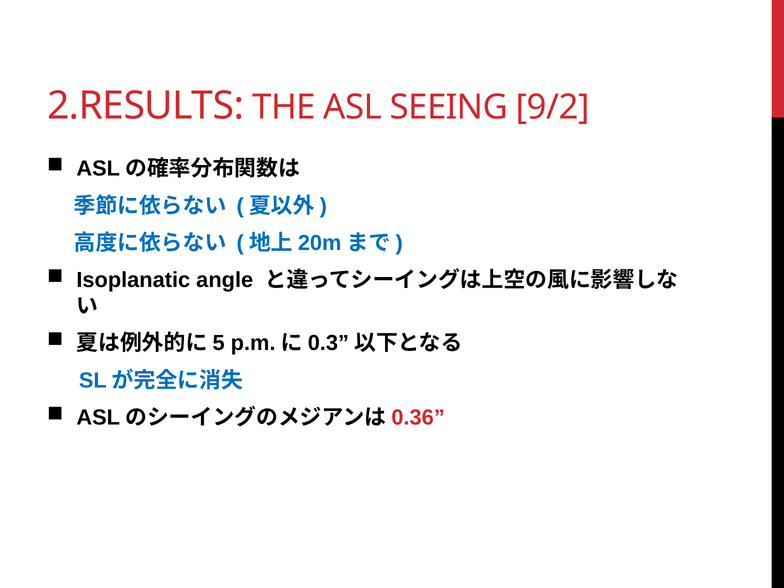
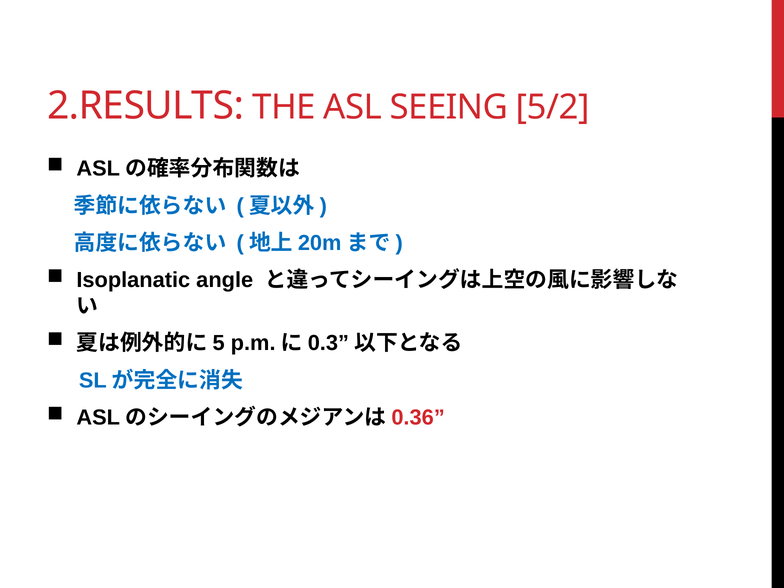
9/2: 9/2 -> 5/2 (553, 107)
